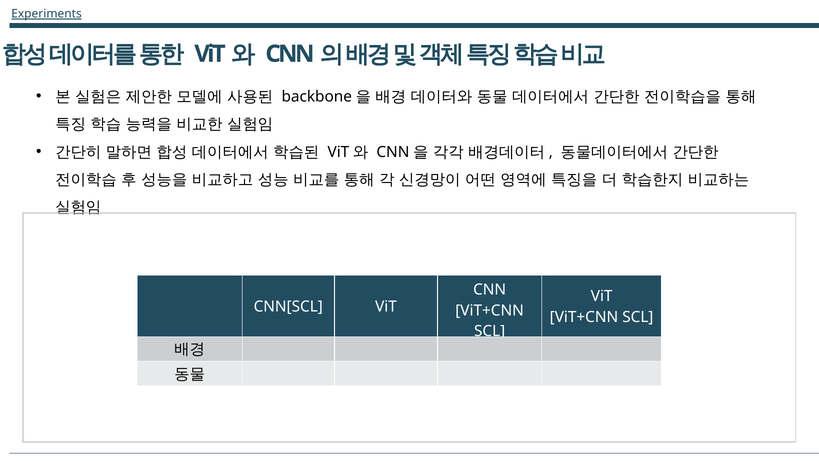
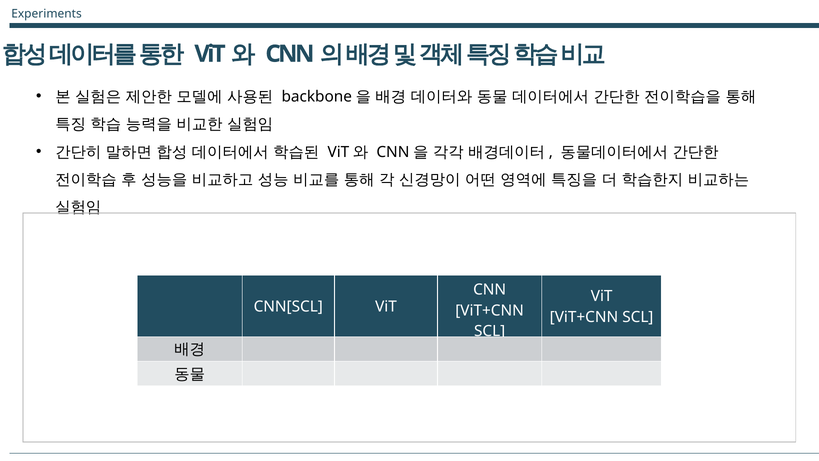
Experiments underline: present -> none (47, 14)
